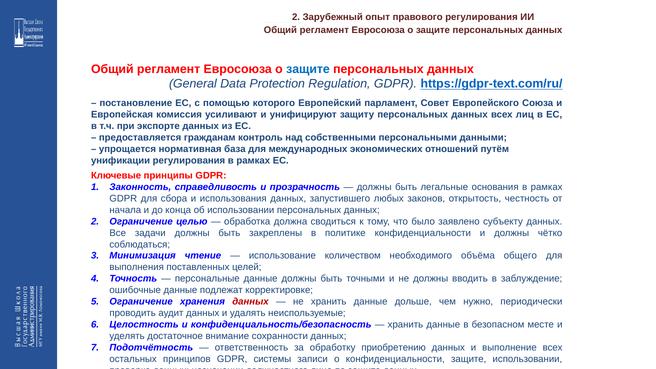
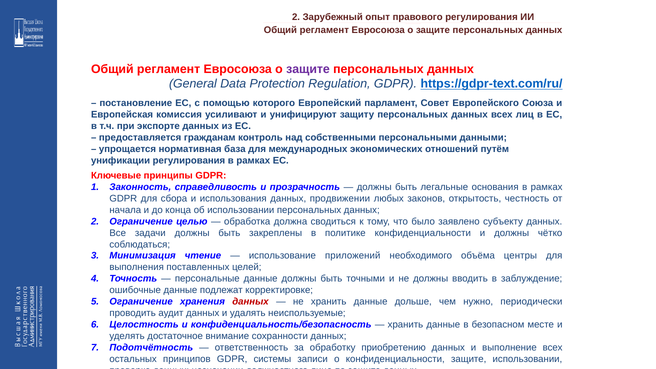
защите colour: blue -> purple (308, 69)
запустившего: запустившего -> продвижении (340, 198)
количеством: количеством -> приложений (353, 256)
общего: общего -> центры (520, 256)
